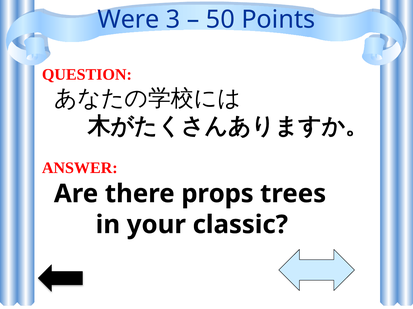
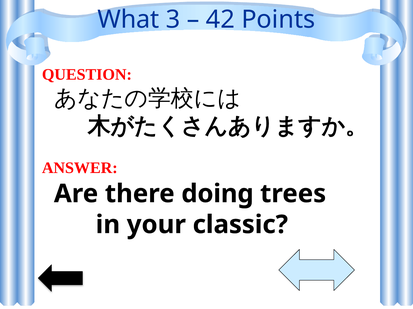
Were: Were -> What (128, 20)
50: 50 -> 42 (220, 20)
props: props -> doing (217, 194)
